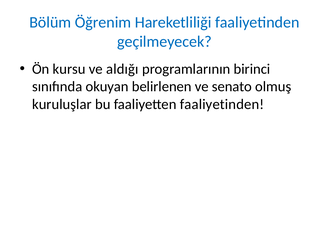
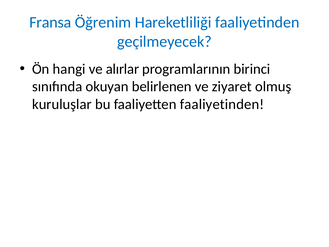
Bölüm: Bölüm -> Fransa (50, 22)
kursu: kursu -> hangi (69, 69)
aldığı: aldığı -> alırlar (122, 69)
senato: senato -> ziyaret (232, 87)
